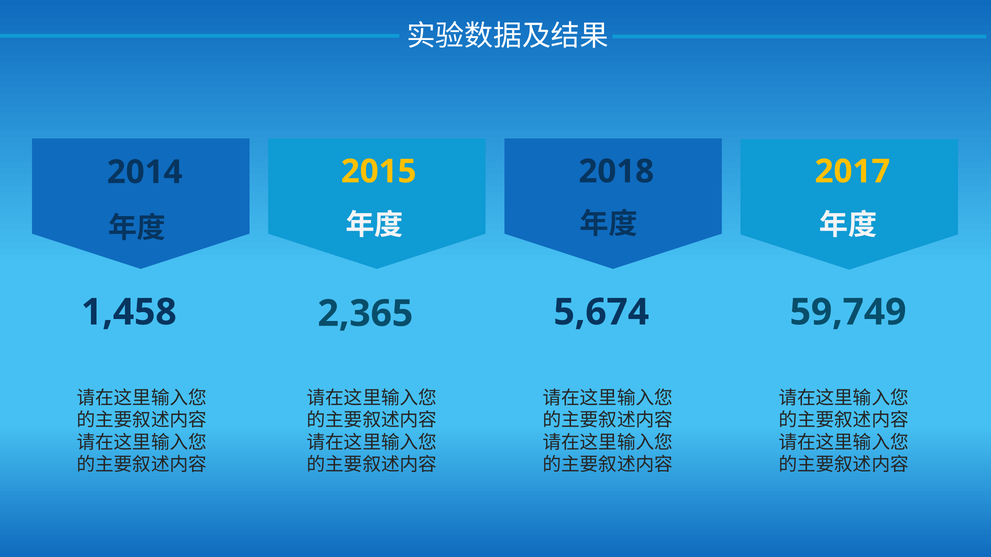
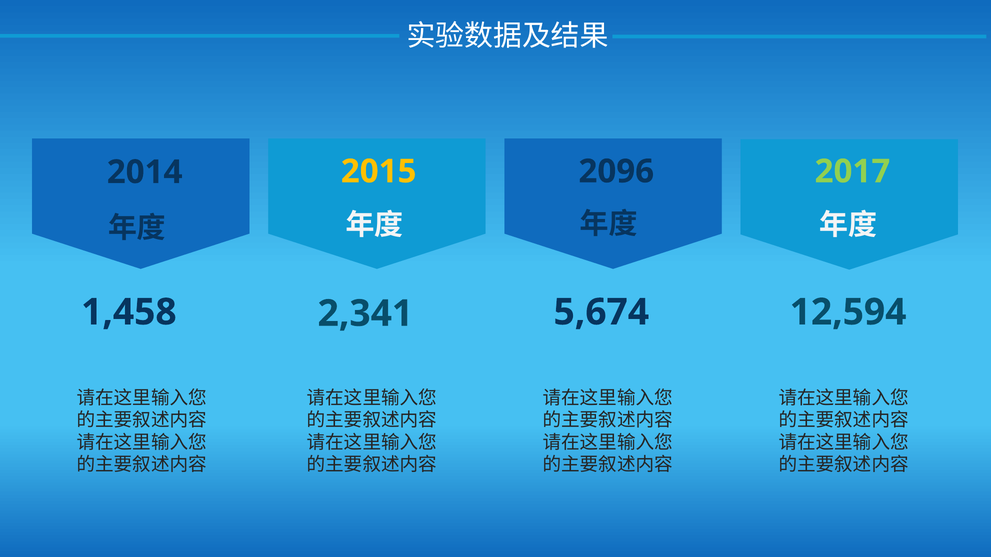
2018: 2018 -> 2096 (616, 172)
2017 colour: yellow -> light green (852, 172)
59,749: 59,749 -> 12,594 (848, 312)
2,365: 2,365 -> 2,341 (365, 314)
